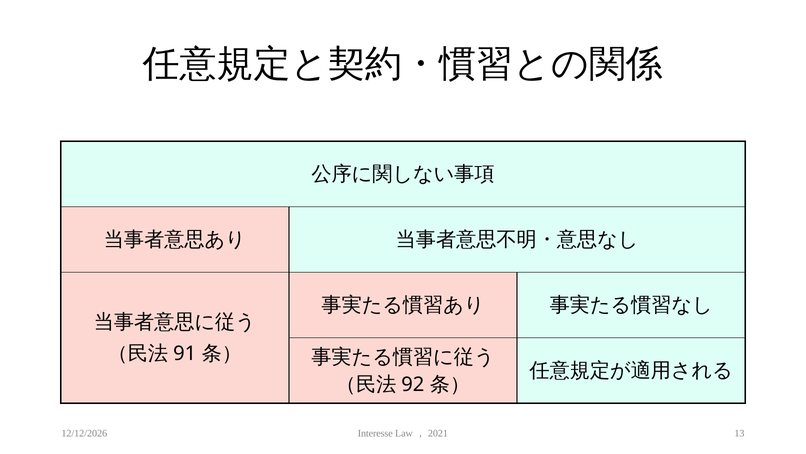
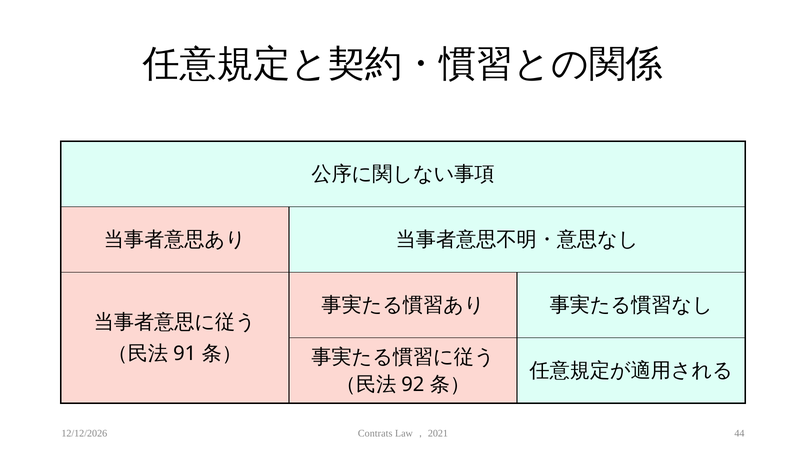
Interesse: Interesse -> Contrats (375, 433)
13: 13 -> 44 (739, 433)
